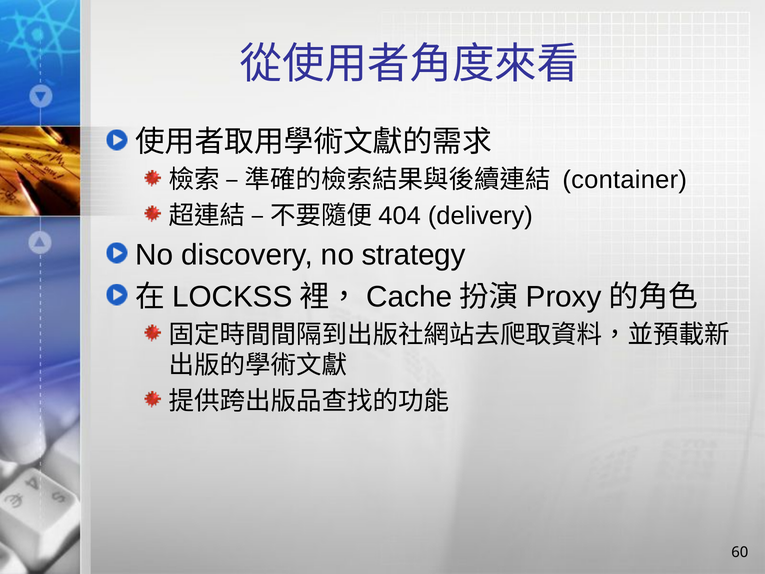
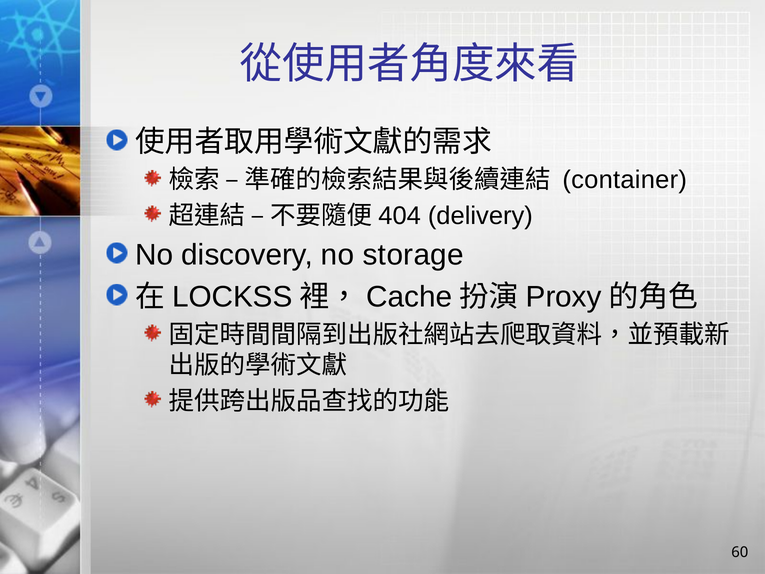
strategy: strategy -> storage (413, 255)
